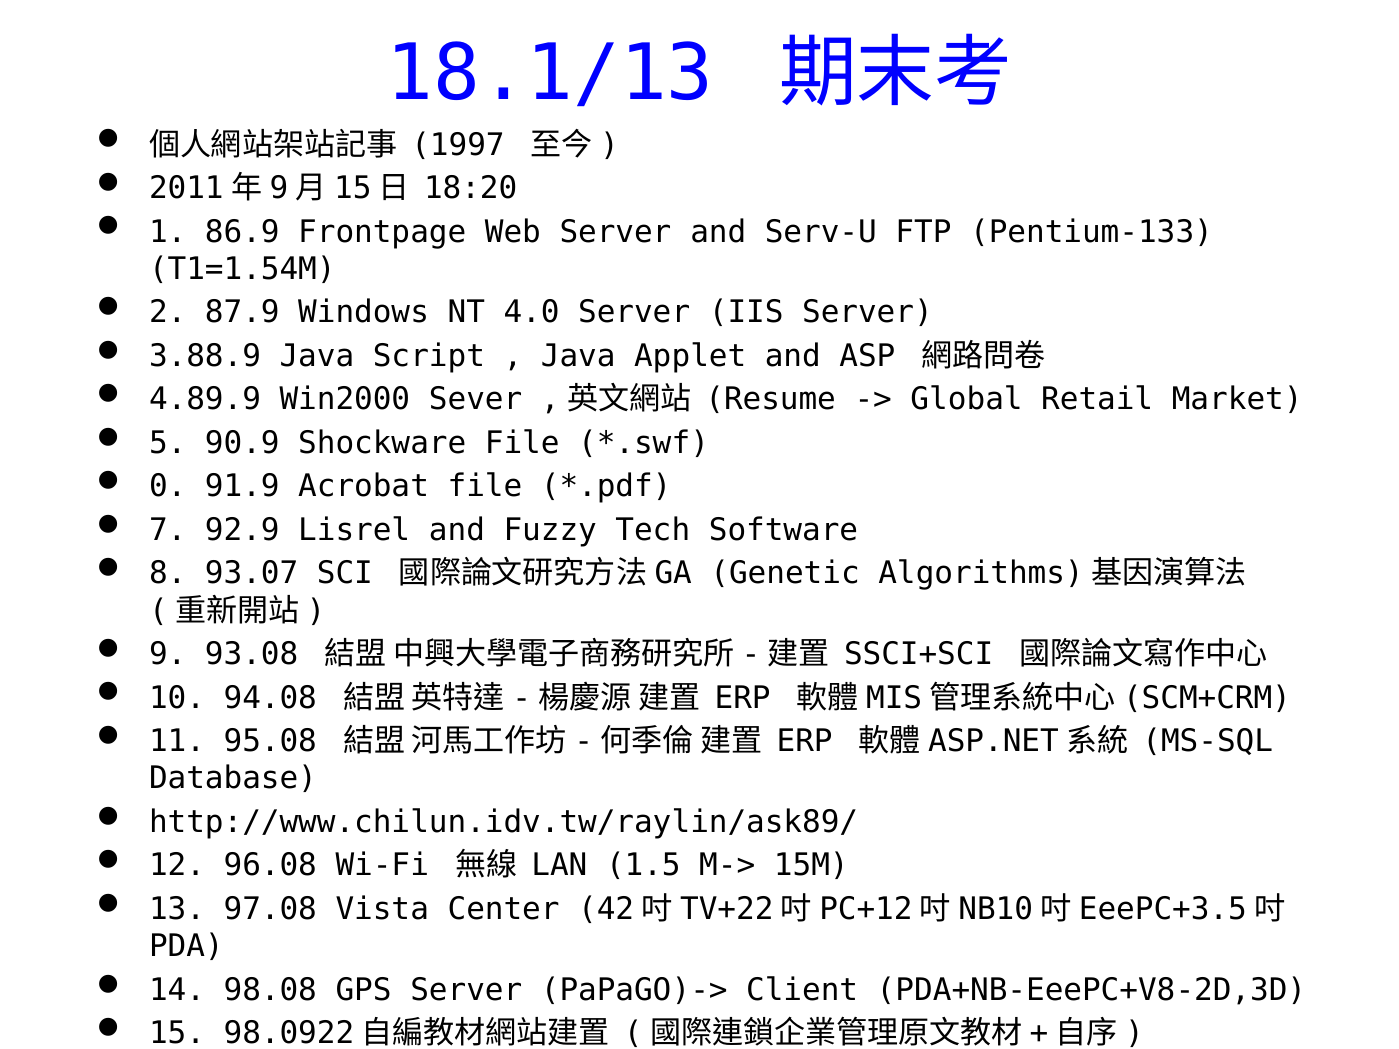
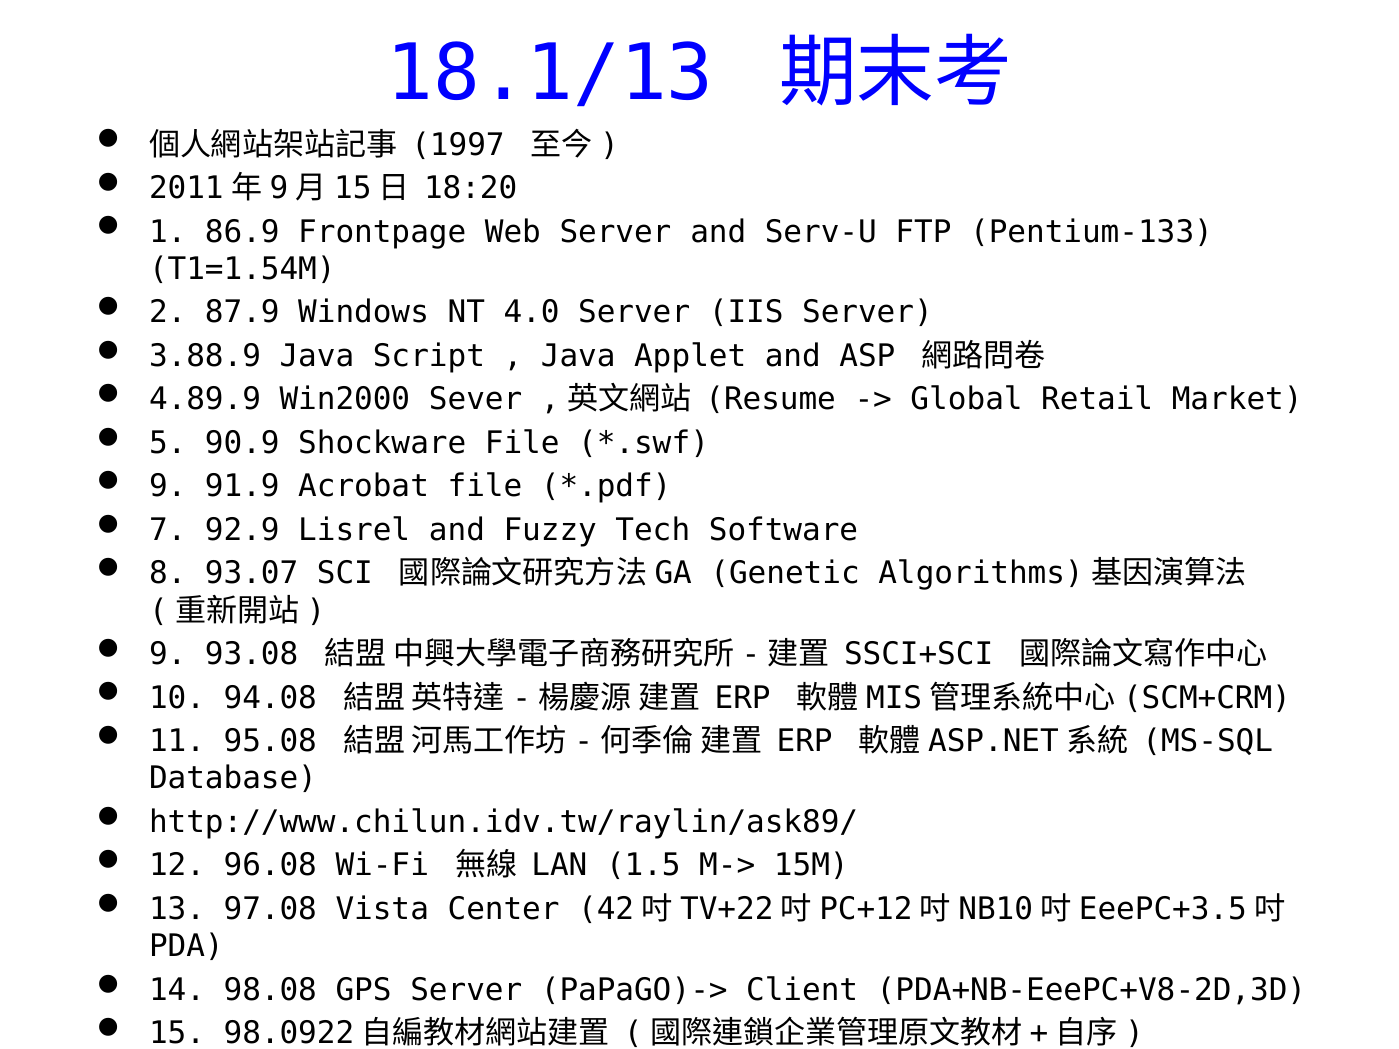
0: 0 -> 9 (168, 487)
